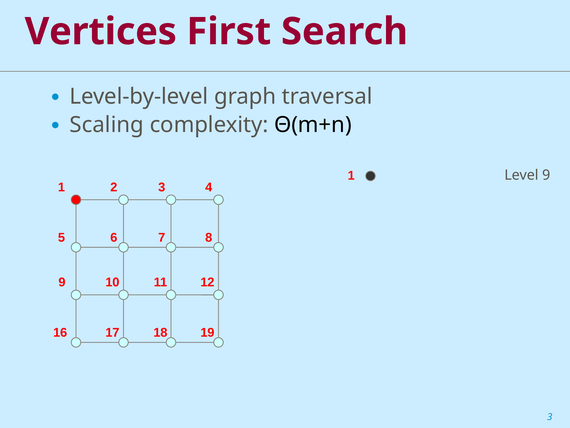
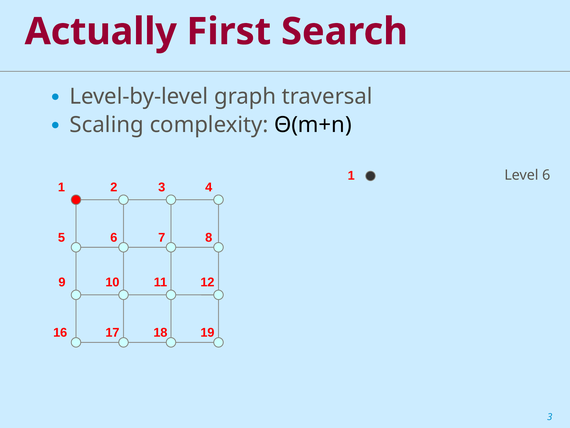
Vertices: Vertices -> Actually (101, 32)
Level 9: 9 -> 6 (546, 175)
